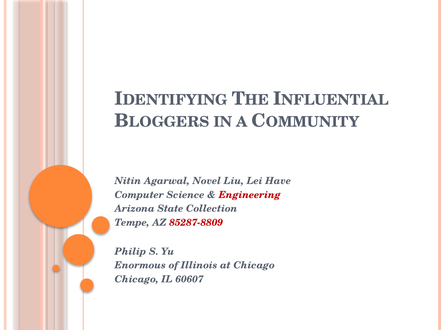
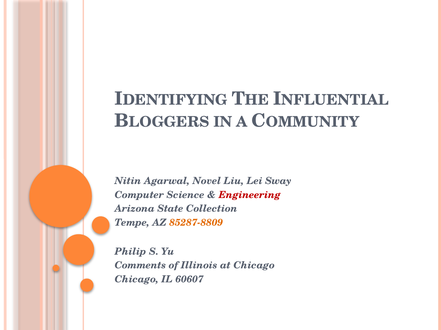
Have: Have -> Sway (278, 181)
85287-8809 colour: red -> orange (196, 223)
Enormous: Enormous -> Comments (140, 266)
